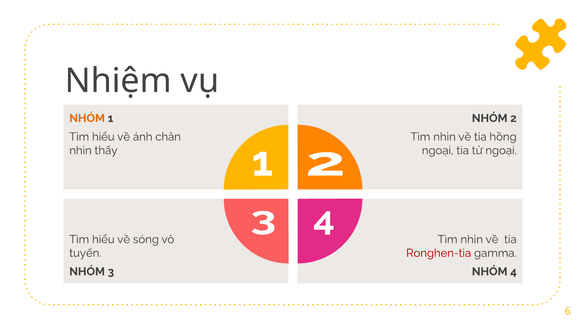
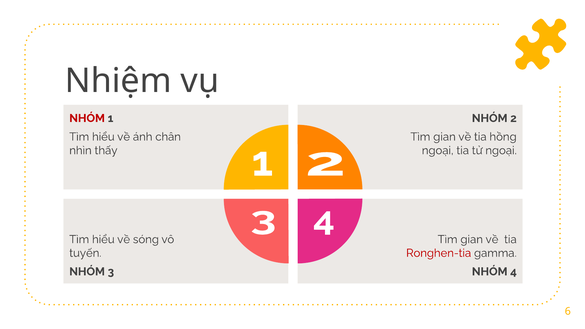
NHÓM colour: orange -> red (87, 118)
nhìn: nhìn -> gian (444, 137)
nhìn: nhìn -> gian (472, 239)
